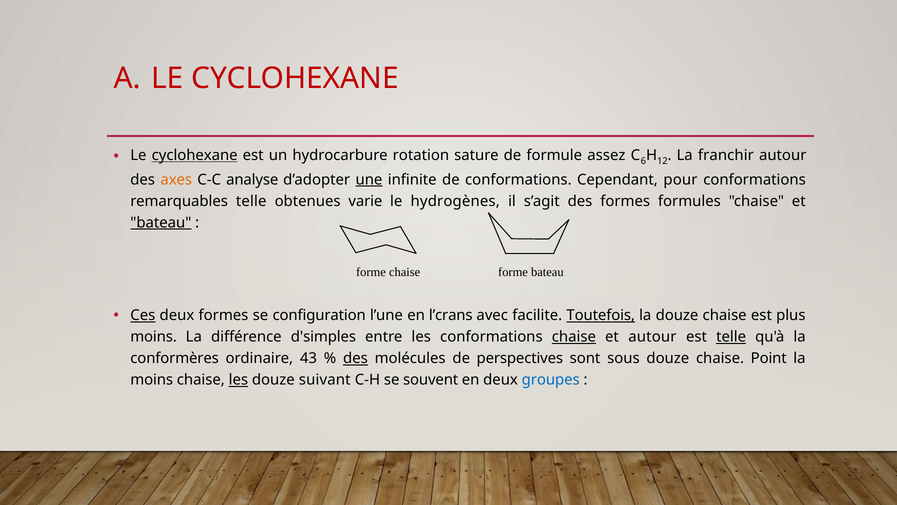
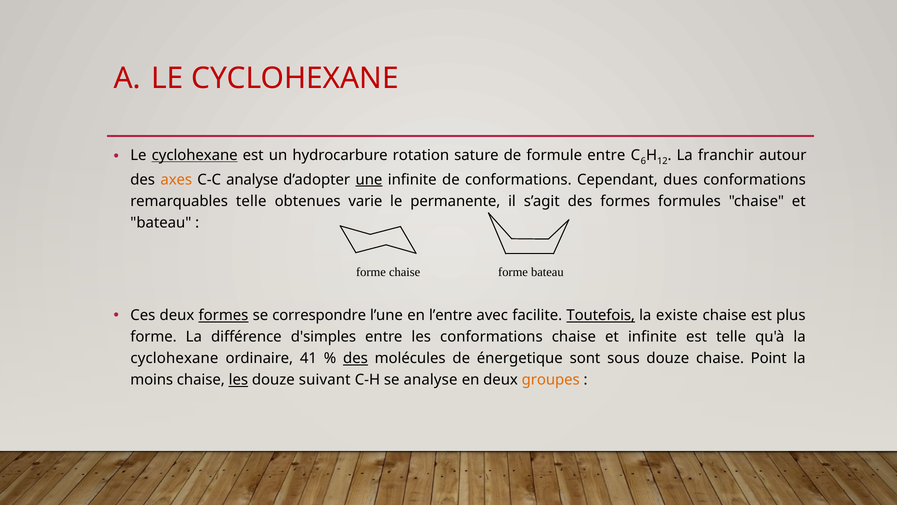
formule assez: assez -> entre (606, 155)
pour: pour -> dues (680, 180)
hydrogènes: hydrogènes -> permanente (455, 201)
bateau underline: present -> none (161, 223)
Ces underline: present -> none (143, 315)
formes underline: none -> present (223, 315)
configuration: configuration -> correspondre (319, 315)
l’crans: l’crans -> l’entre (451, 315)
la douze: douze -> existe (677, 315)
moins: moins -> forme (154, 337)
chaise underline: present -> none (574, 337)
et autour: autour -> infinite (652, 337)
telle underline: present -> none (731, 337)
conformères: conformères -> cyclohexane (174, 358)
43: 43 -> 41 (308, 358)
perspectives: perspectives -> énergetique (520, 358)
se souvent: souvent -> analyse (431, 380)
groupes colour: blue -> orange (551, 380)
